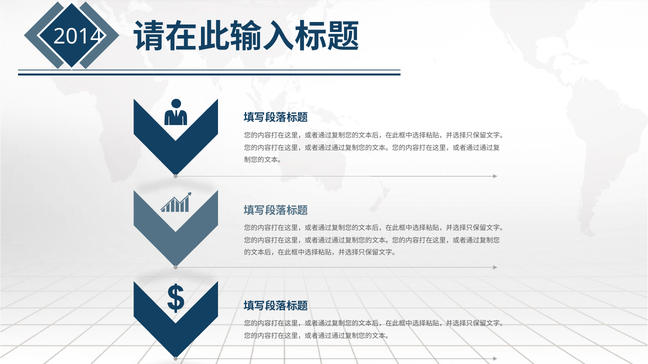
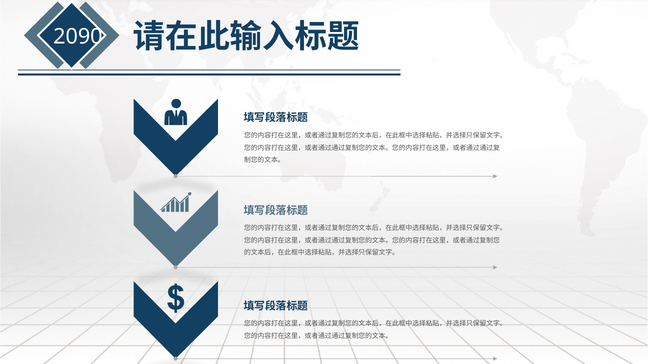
2014: 2014 -> 2090 (78, 37)
